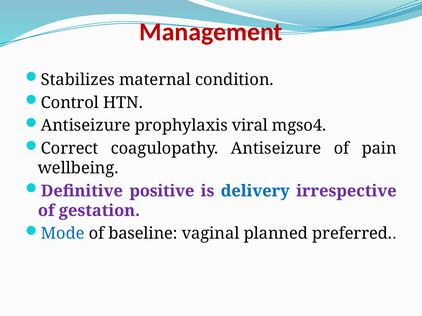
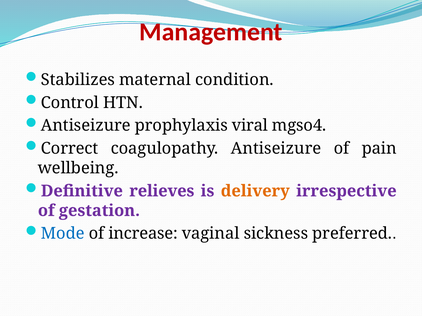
positive: positive -> relieves (162, 191)
delivery colour: blue -> orange (255, 191)
baseline: baseline -> increase (143, 234)
planned: planned -> sickness (276, 234)
